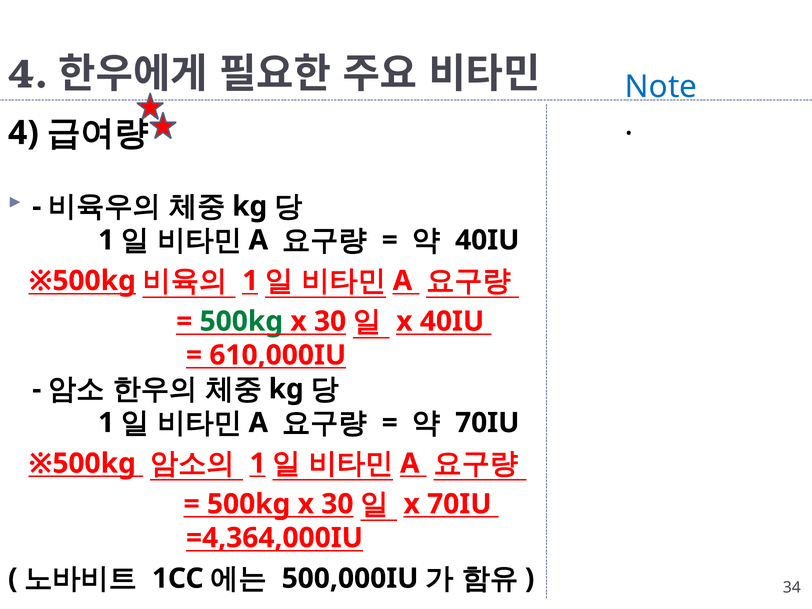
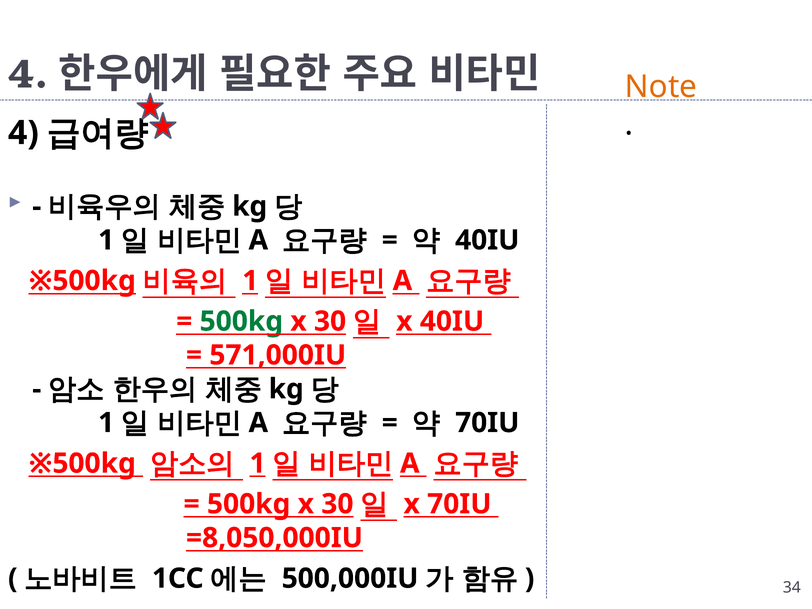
Note colour: blue -> orange (661, 87)
610,000IU: 610,000IU -> 571,000IU (278, 355)
=4,364,000IU: =4,364,000IU -> =8,050,000IU (274, 538)
